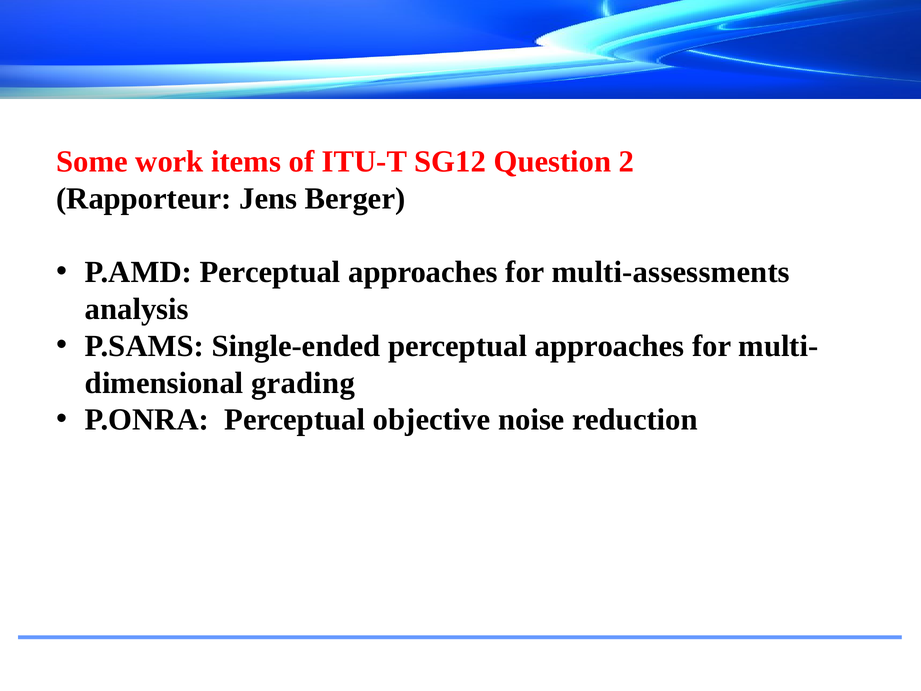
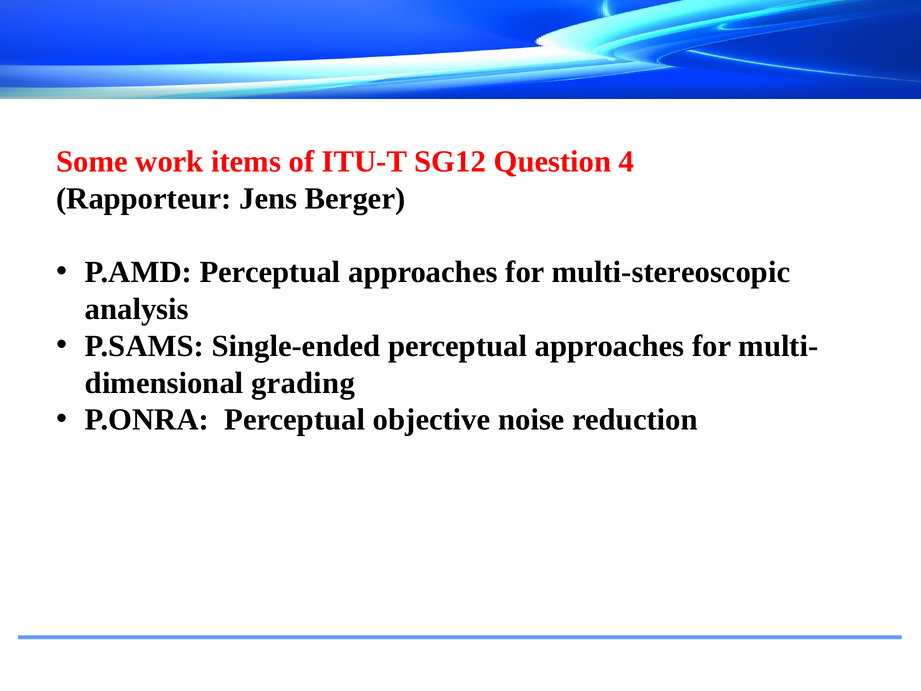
2: 2 -> 4 (627, 162)
multi-assessments: multi-assessments -> multi-stereoscopic (671, 272)
